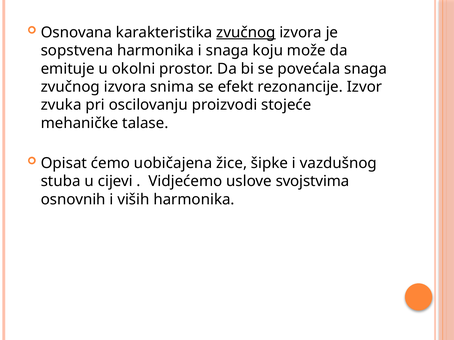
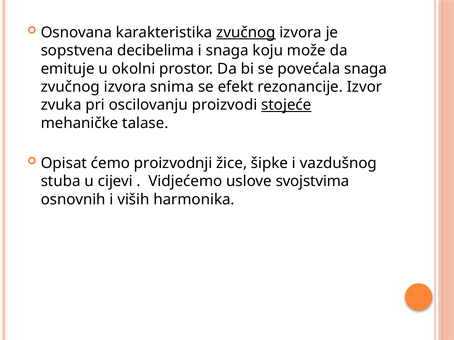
sopstvena harmonika: harmonika -> decibelima (156, 51)
stojeće underline: none -> present (286, 105)
uobičajena: uobičajena -> proizvodnji (173, 163)
